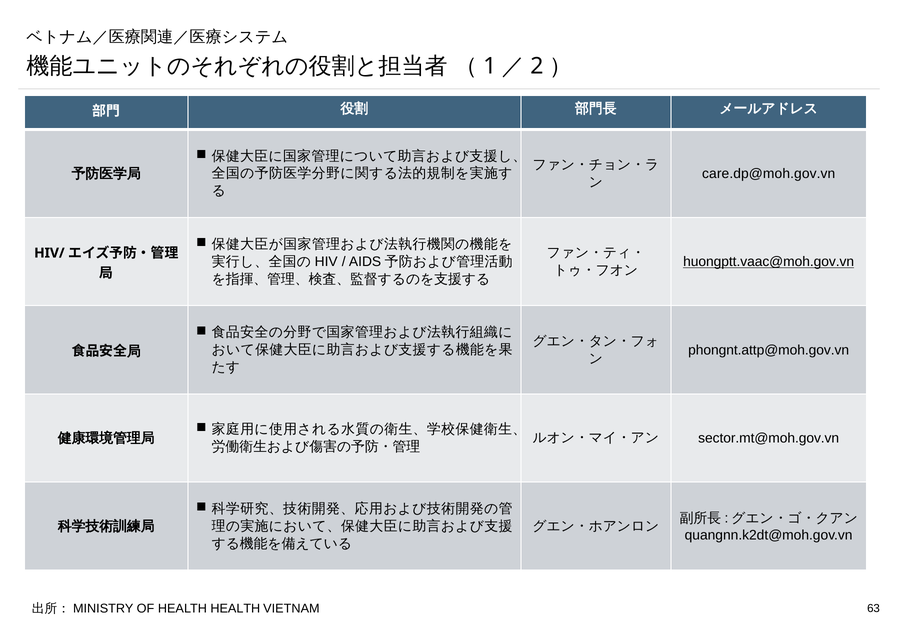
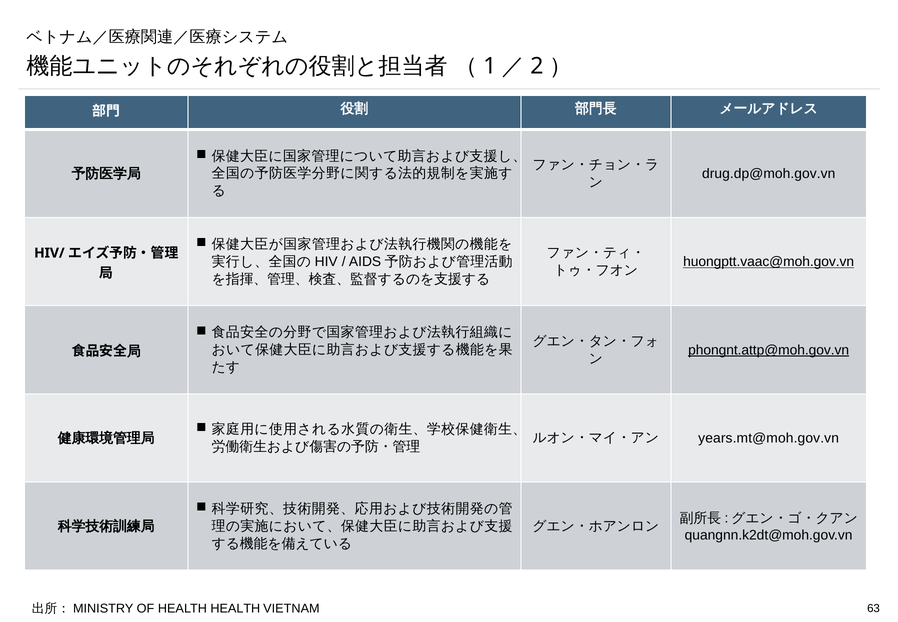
care.dp@moh.gov.vn: care.dp@moh.gov.vn -> drug.dp@moh.gov.vn (769, 174)
phongnt.attp@moh.gov.vn underline: none -> present (769, 350)
sector.mt@moh.gov.vn: sector.mt@moh.gov.vn -> years.mt@moh.gov.vn (769, 438)
